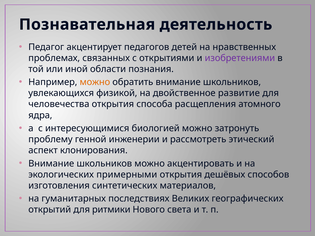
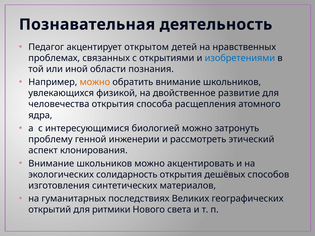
педагогов: педагогов -> открытом (147, 47)
изобретениями colour: purple -> blue (240, 58)
примерными: примерными -> солидарность (127, 175)
